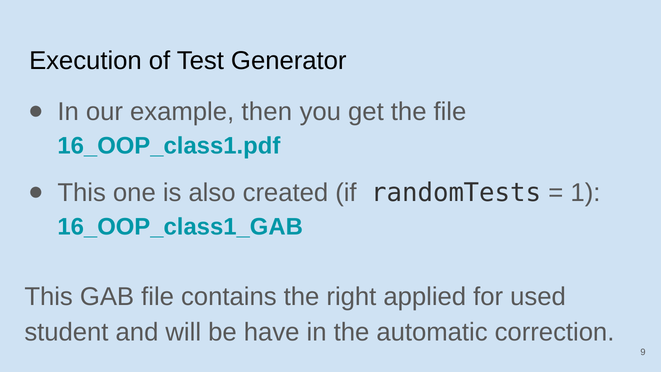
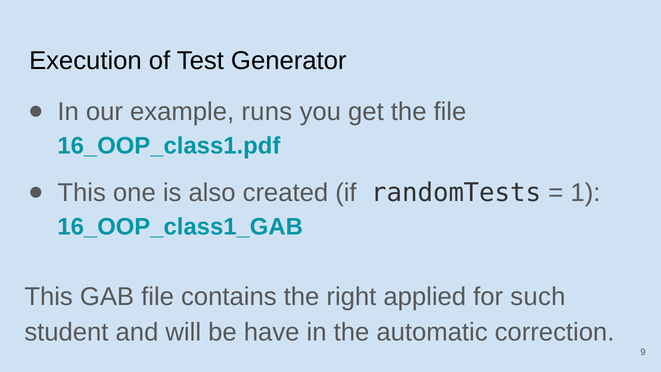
then: then -> runs (267, 112)
used: used -> such (538, 297)
